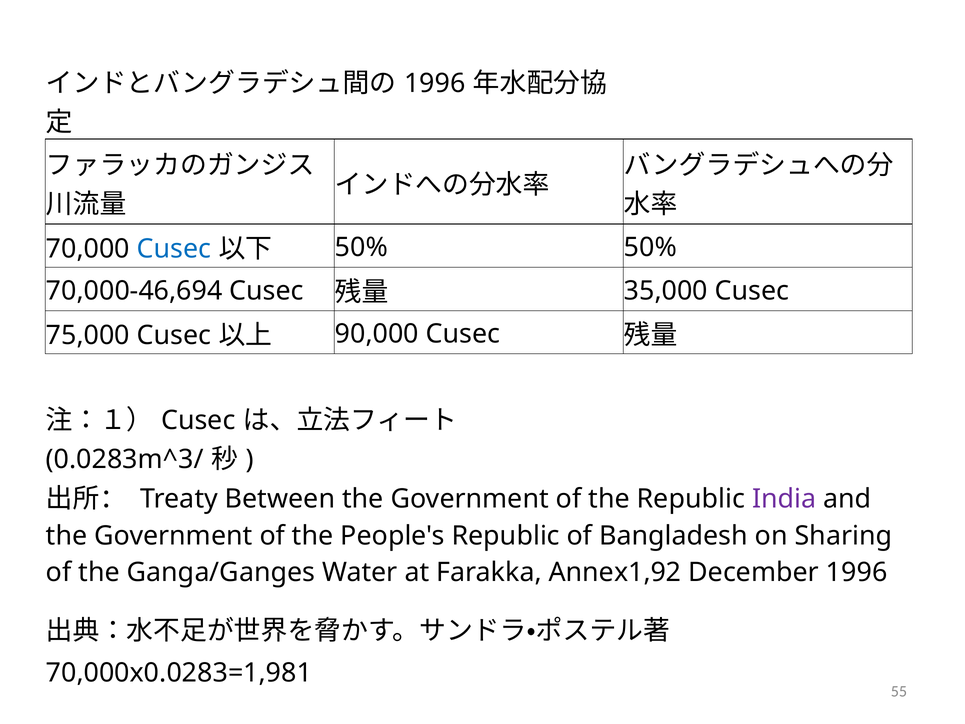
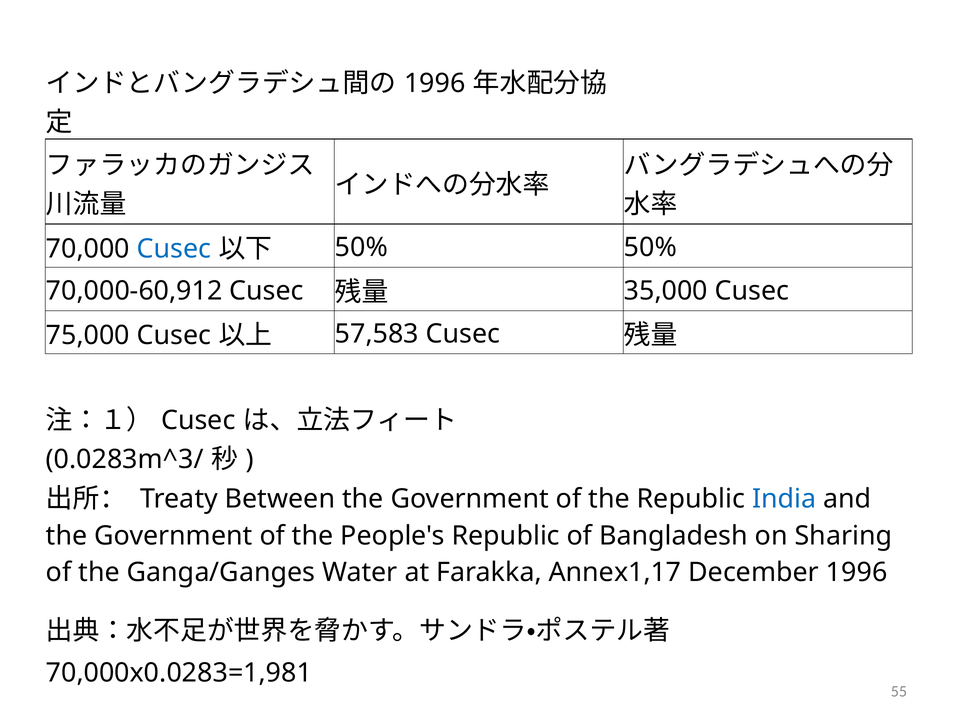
70,000-46,694: 70,000-46,694 -> 70,000-60,912 (134, 291)
90,000: 90,000 -> 57,583 (377, 334)
India colour: purple -> blue (784, 499)
Annex1,92: Annex1,92 -> Annex1,17 (615, 572)
